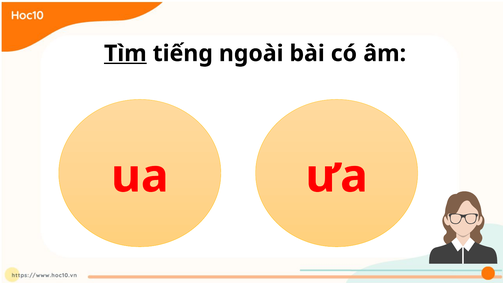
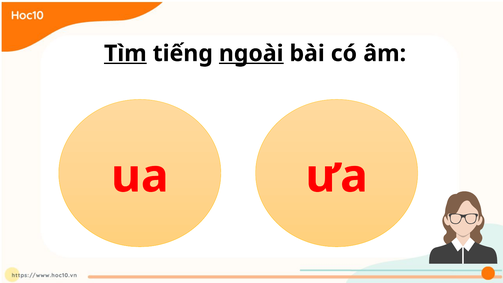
ngoài underline: none -> present (251, 53)
